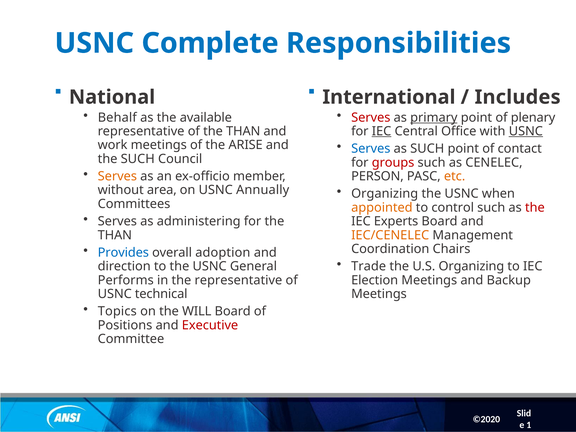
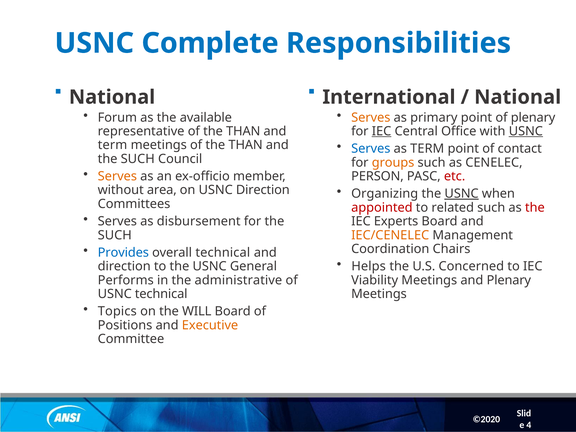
Includes: Includes -> National (518, 97)
Behalf: Behalf -> Forum (117, 117)
Serves colour: red -> orange (371, 117)
primary underline: present -> none (434, 117)
as SUCH: SUCH -> TERM (427, 149)
work: work -> term (112, 145)
meetings of the ARISE: ARISE -> THAN (246, 145)
groups colour: red -> orange (393, 162)
etc colour: orange -> red (455, 176)
USNC underline: none -> present (462, 194)
USNC Annually: Annually -> Direction (263, 190)
appointed colour: orange -> red (382, 207)
control: control -> related (453, 207)
administering: administering -> disbursement (199, 221)
THAN: THAN -> SUCH (115, 235)
overall adoption: adoption -> technical (223, 253)
Trade: Trade -> Helps (369, 266)
U.S Organizing: Organizing -> Concerned (471, 266)
the representative: representative -> administrative (238, 280)
Election: Election -> Viability (375, 280)
and Backup: Backup -> Plenary (509, 280)
Executive colour: red -> orange (210, 325)
1: 1 -> 4 (529, 425)
